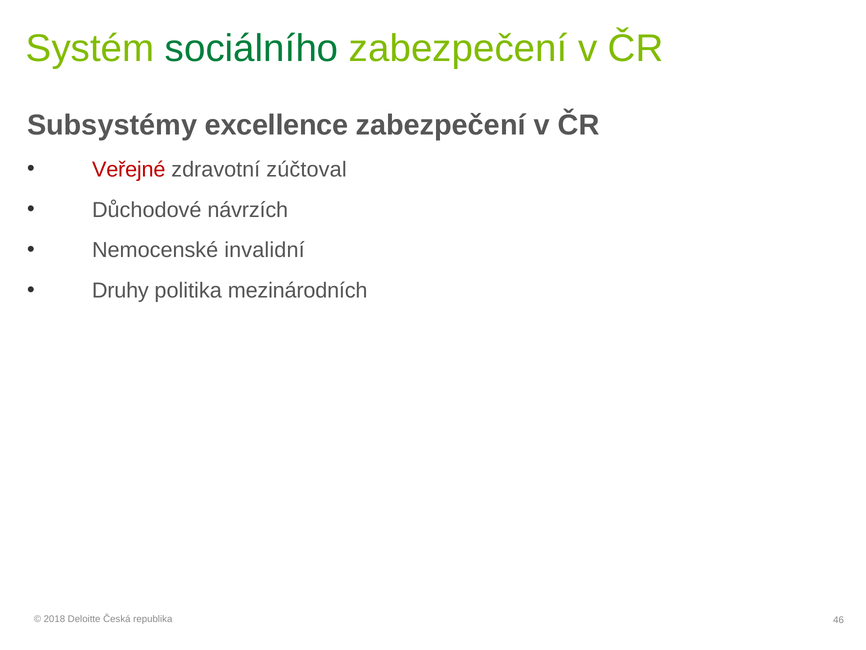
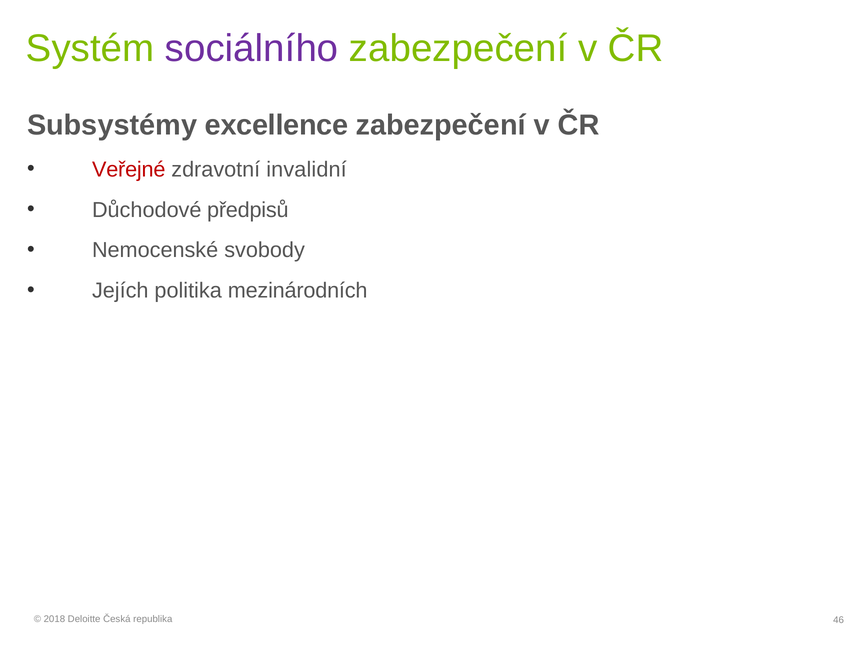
sociálního colour: green -> purple (252, 48)
zúčtoval: zúčtoval -> invalidní (306, 169)
návrzích: návrzích -> předpisů (248, 210)
invalidní: invalidní -> svobody (265, 250)
Druhy: Druhy -> Jejích (120, 291)
